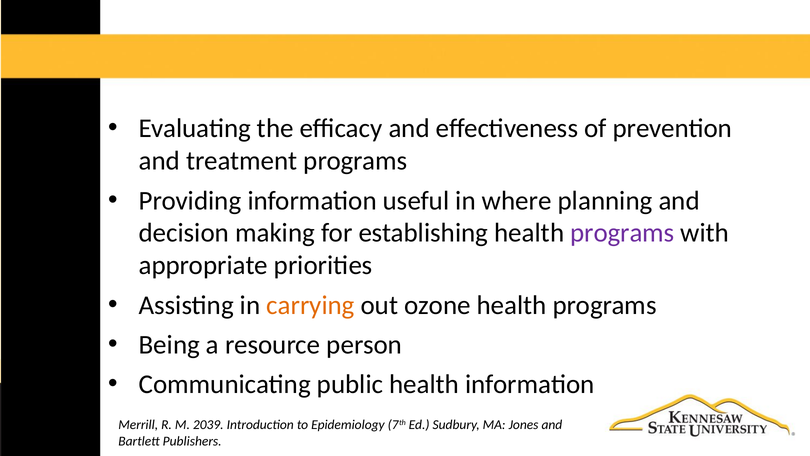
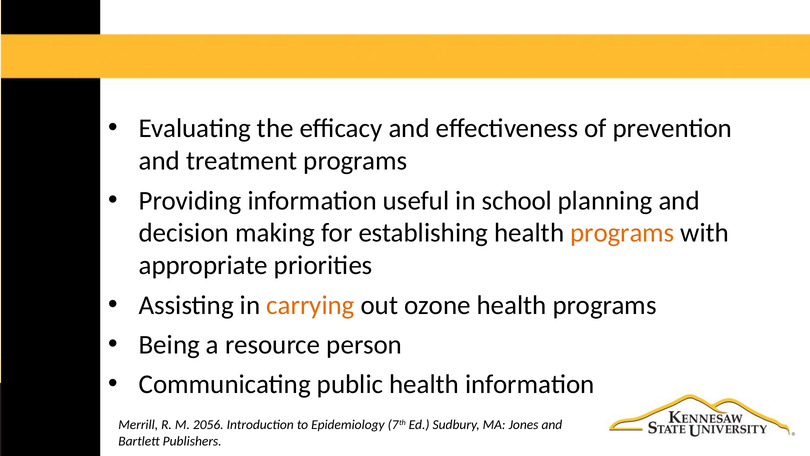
where: where -> school (517, 200)
programs colour: purple -> orange (622, 233)
2039: 2039 -> 2056 (208, 425)
